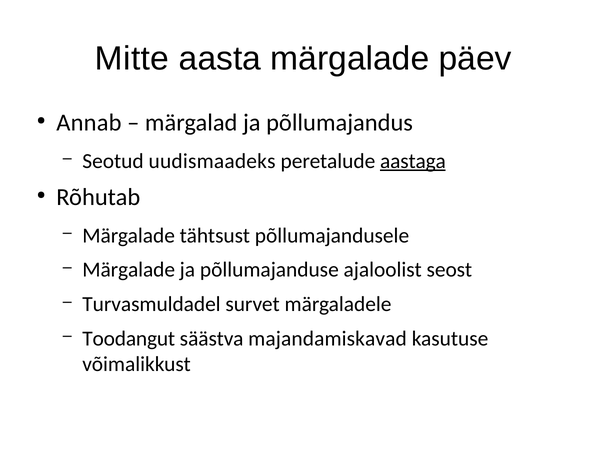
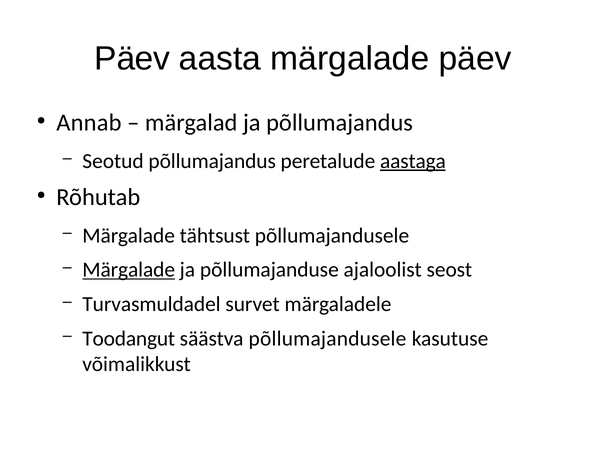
Mitte: Mitte -> Päev (132, 58)
Seotud uudismaadeks: uudismaadeks -> põllumajandus (212, 161)
Märgalade underline: none -> present (129, 270)
säästva majandamiskavad: majandamiskavad -> põllumajandusele (327, 339)
